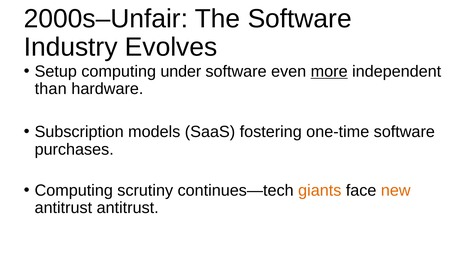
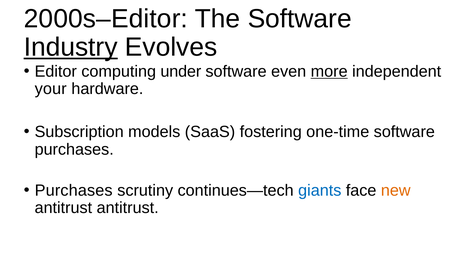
2000s–Unfair: 2000s–Unfair -> 2000s–Editor (106, 19)
Industry underline: none -> present (71, 47)
Setup: Setup -> Editor (56, 71)
than: than -> your (51, 89)
Computing: Computing -> Purchases (74, 190)
giants colour: orange -> blue (320, 190)
